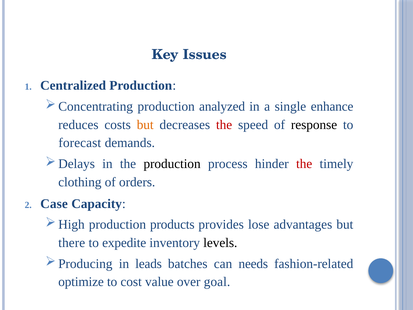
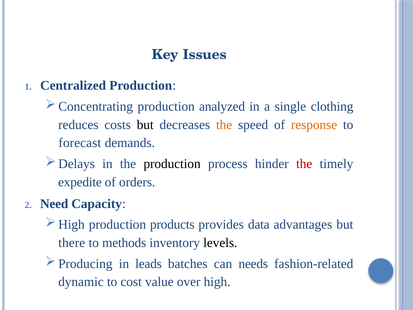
enhance: enhance -> clothing (332, 106)
but colour: orange -> black (145, 125)
the colour: red -> orange (224, 125)
response colour: black -> orange (314, 125)
clothing: clothing -> expedite (80, 182)
Case: Case -> Need (54, 204)
lose: lose -> data (259, 224)
expedite: expedite -> methods (124, 243)
optimize: optimize -> dynamic (81, 282)
goal: goal -> high (217, 282)
